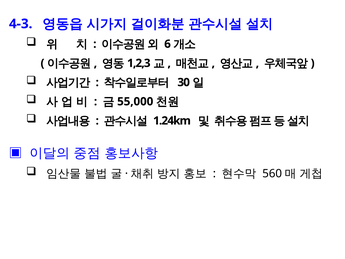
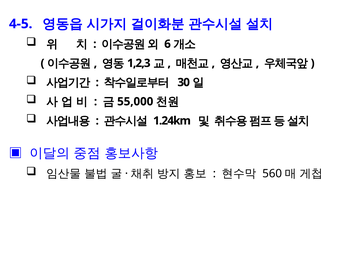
4-3: 4-3 -> 4-5 (21, 24)
